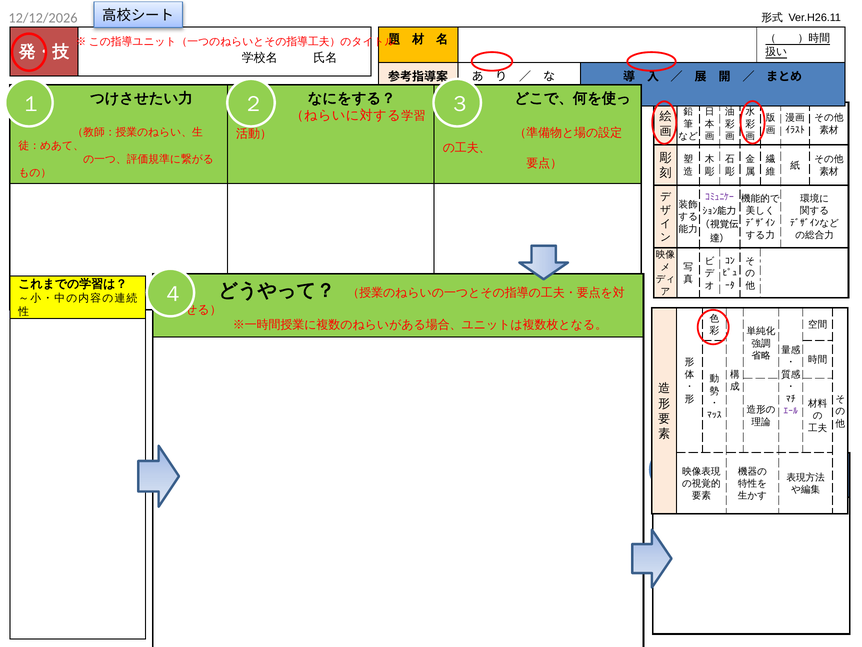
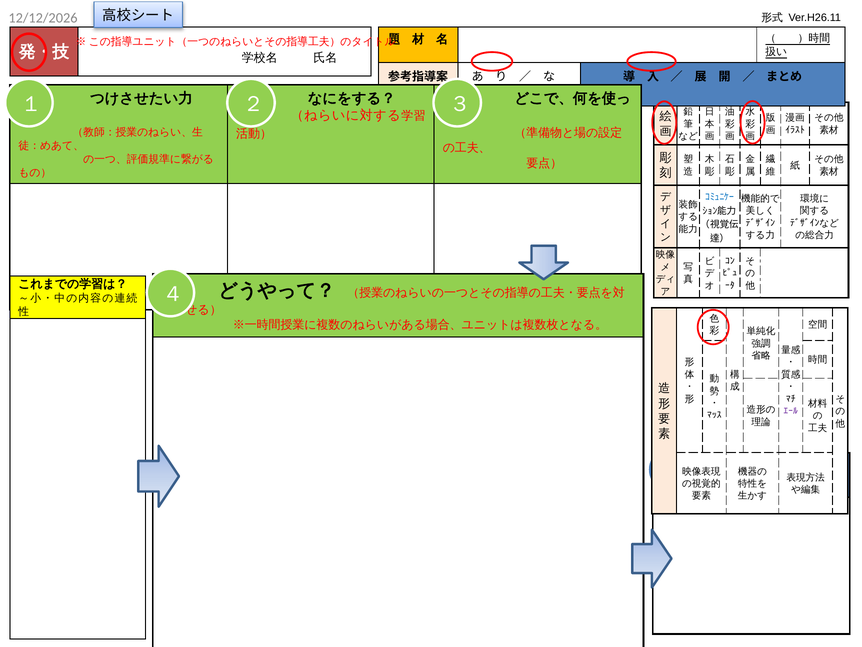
ｺﾐｭﾆｹｰ colour: purple -> blue (720, 197)
